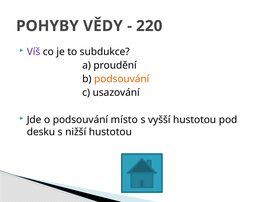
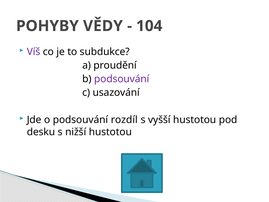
220: 220 -> 104 (149, 26)
podsouvání colour: orange -> purple (122, 79)
místo: místo -> rozdíl (124, 120)
